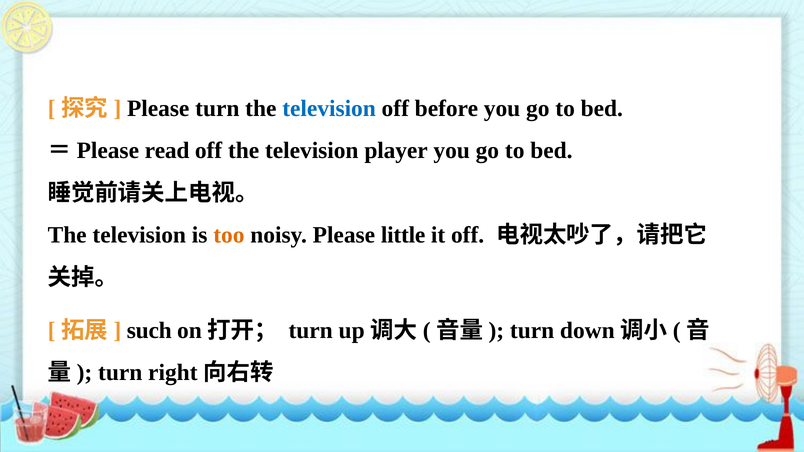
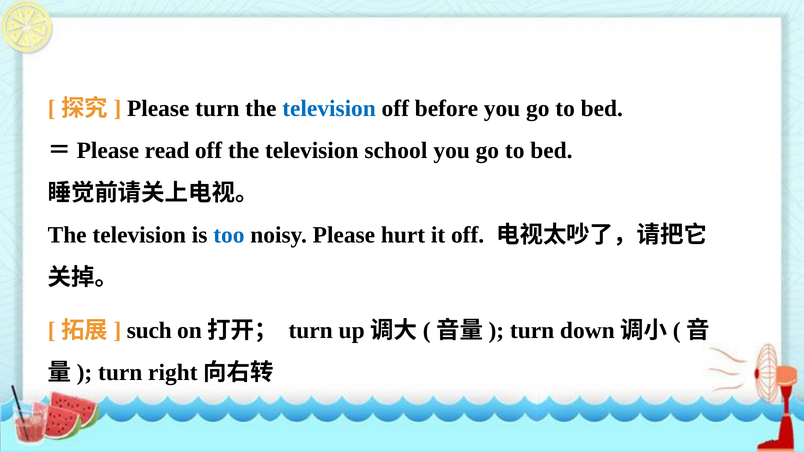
player: player -> school (396, 151)
too colour: orange -> blue (229, 235)
little: little -> hurt (403, 235)
